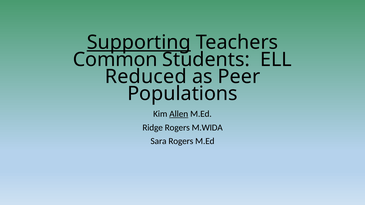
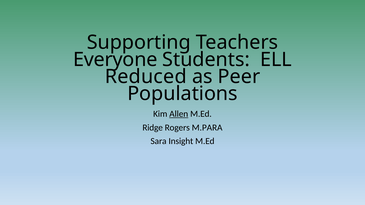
Supporting underline: present -> none (139, 43)
Common: Common -> Everyone (115, 60)
M.WIDA: M.WIDA -> M.PARA (207, 128)
Sara Rogers: Rogers -> Insight (181, 141)
